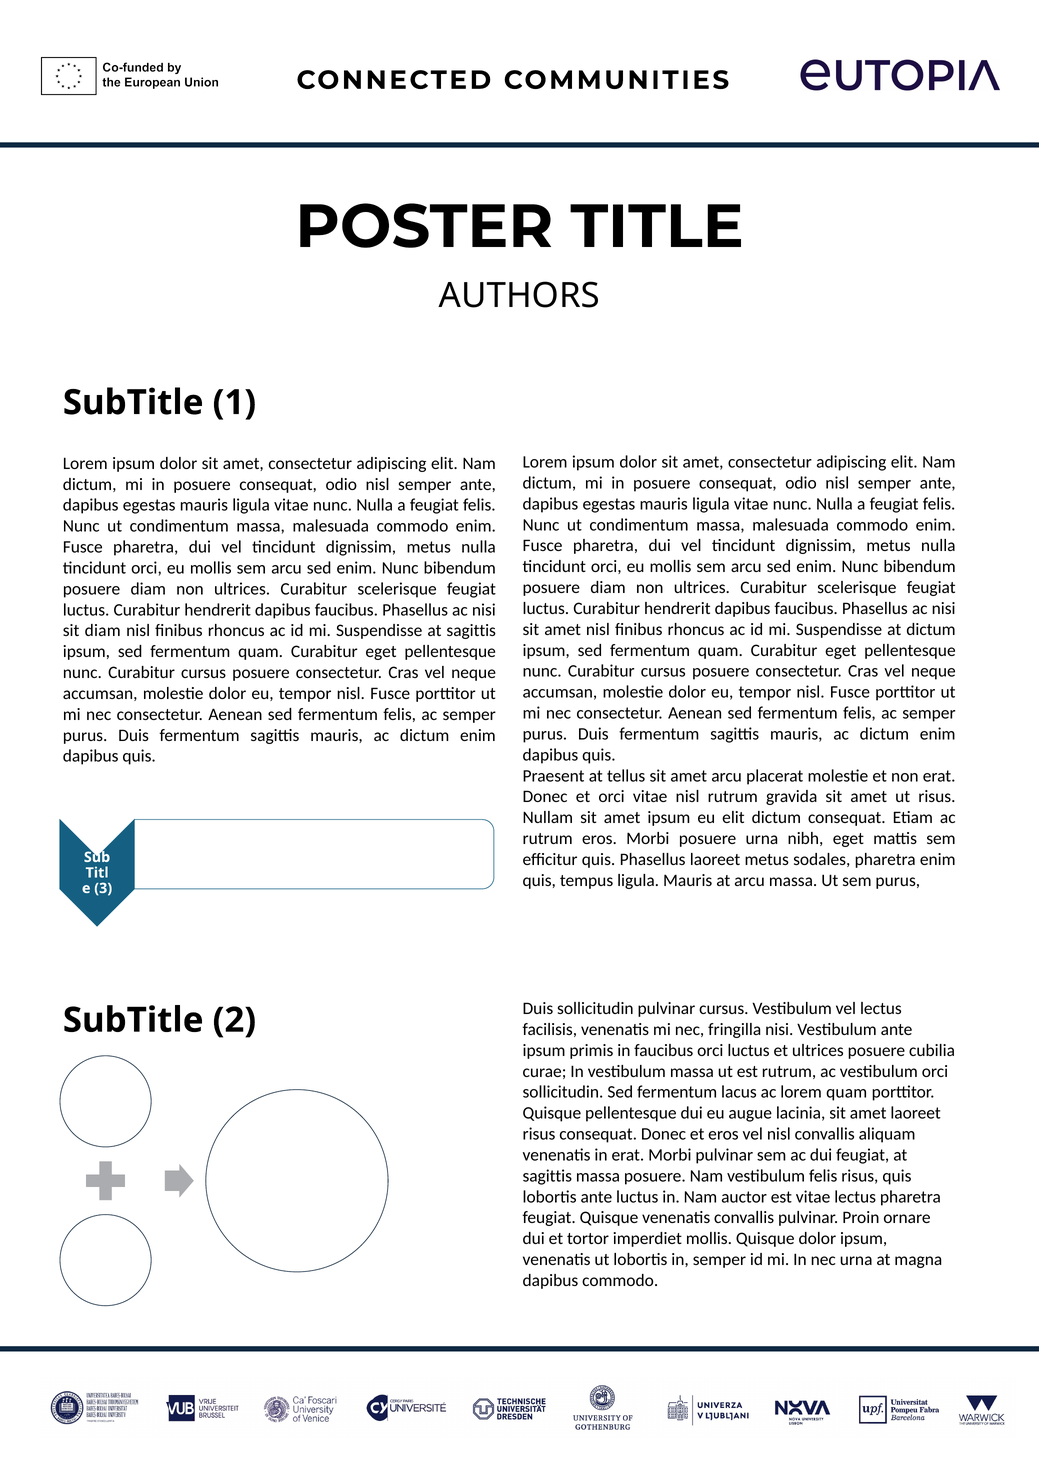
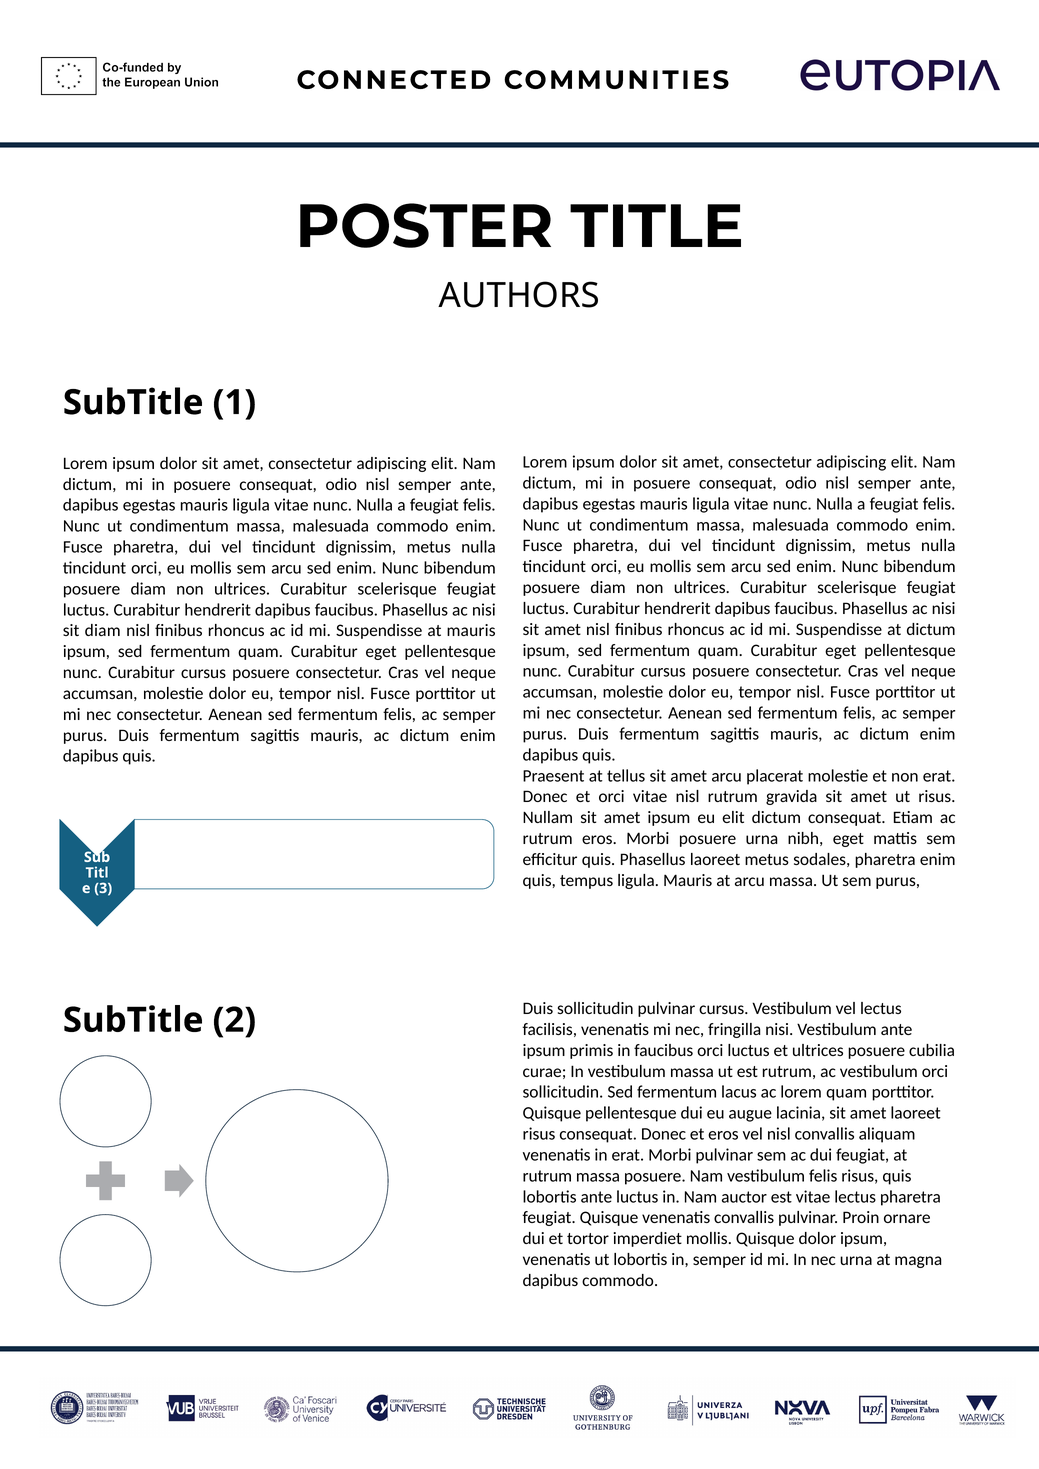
Suspendisse at sagittis: sagittis -> mauris (471, 631)
sagittis: sagittis -> rutrum (547, 1176)
